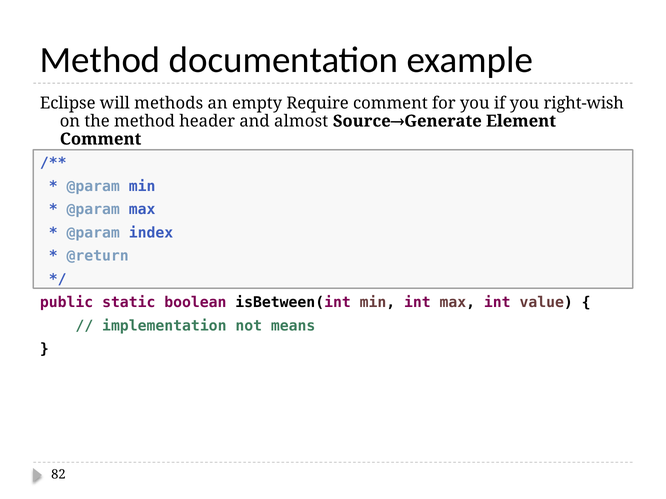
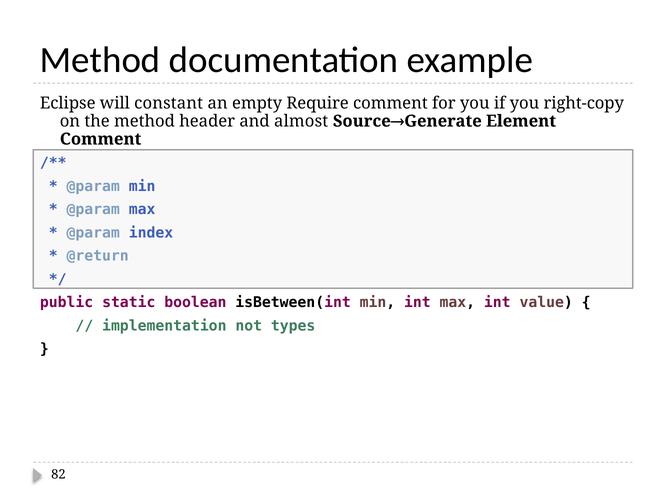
methods: methods -> constant (169, 103)
right-wish: right-wish -> right-copy (584, 103)
means: means -> types (293, 326)
